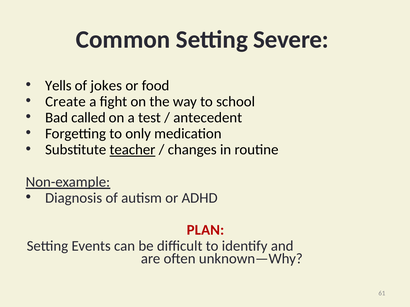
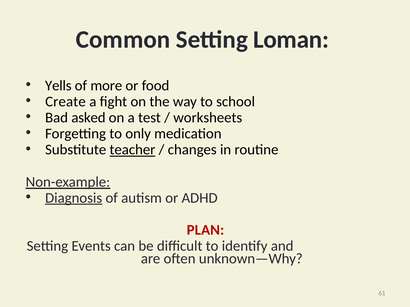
Severe: Severe -> Loman (291, 40)
jokes: jokes -> more (106, 86)
called: called -> asked (88, 118)
antecedent: antecedent -> worksheets (208, 118)
Diagnosis underline: none -> present (74, 198)
